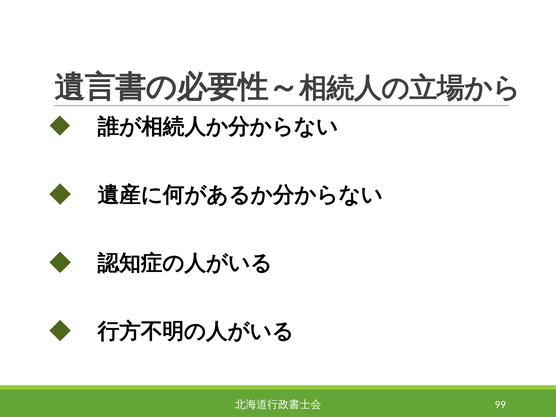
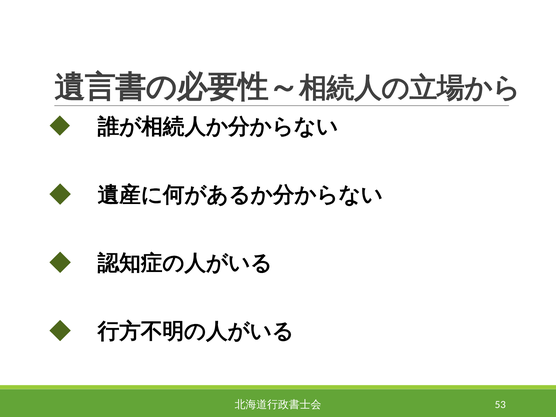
99: 99 -> 53 (500, 405)
